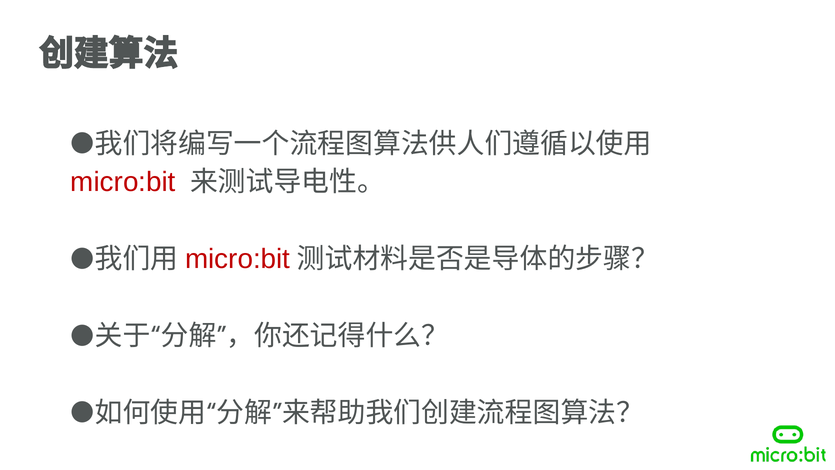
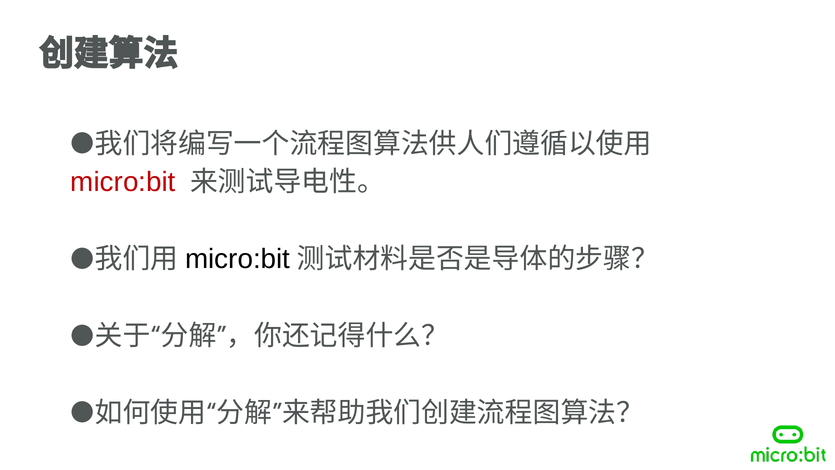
micro:bit colour: red -> black (238, 259)
